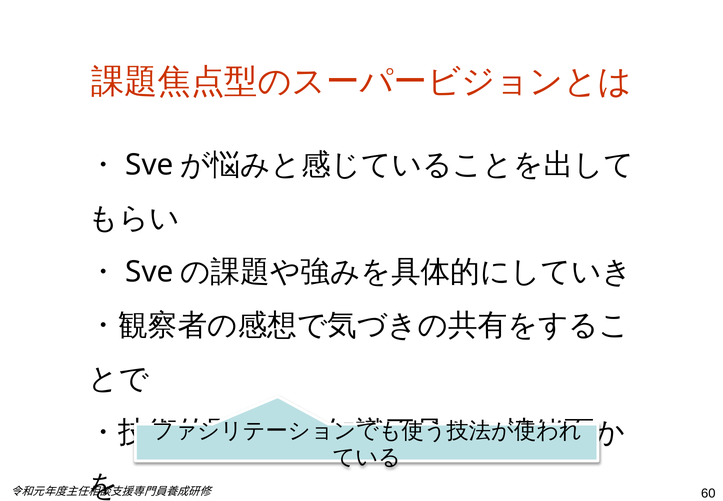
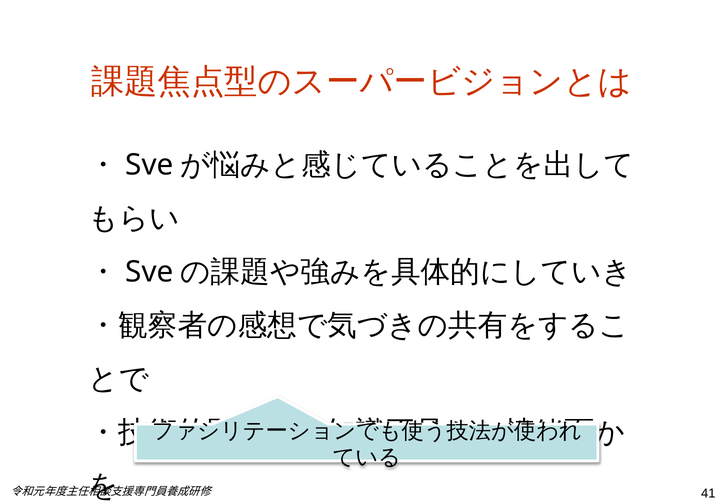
60: 60 -> 41 (708, 493)
